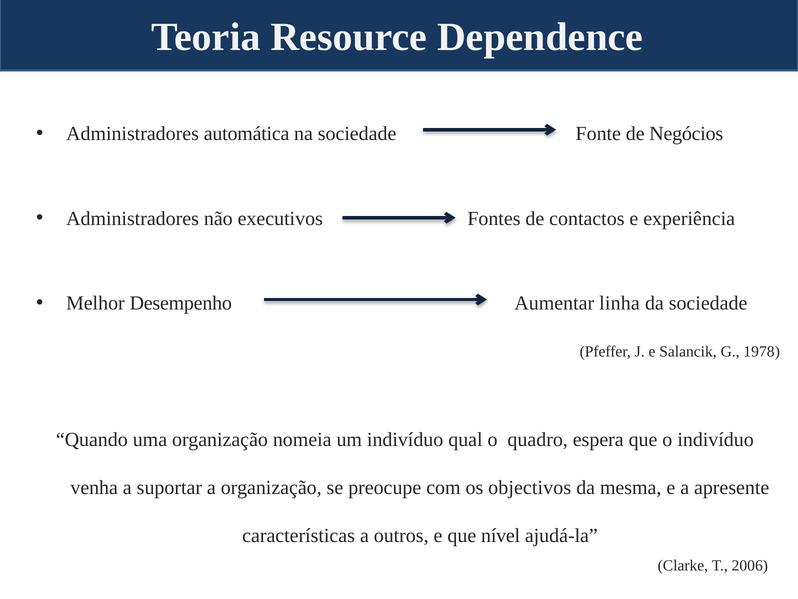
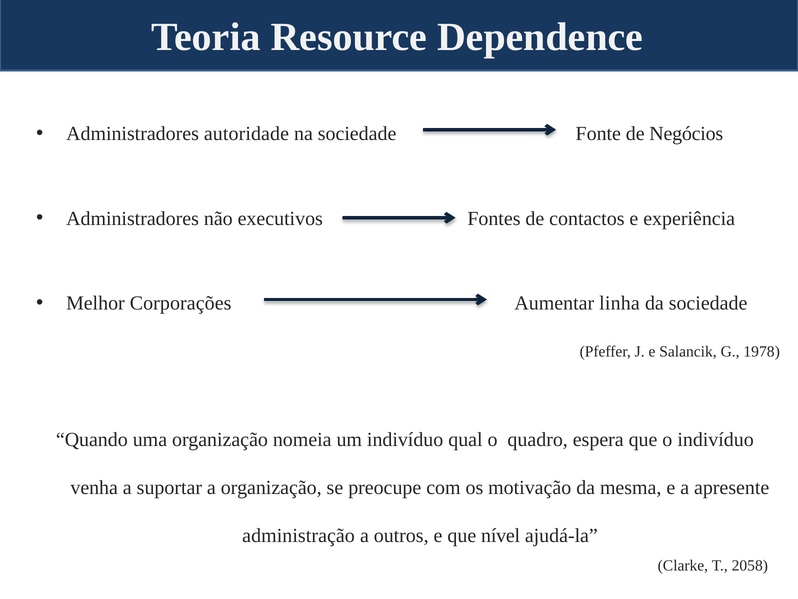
automática: automática -> autoridade (246, 134)
Desempenho: Desempenho -> Corporações (181, 303)
objectivos: objectivos -> motivação (530, 487)
características: características -> administração (299, 535)
2006: 2006 -> 2058 (750, 565)
